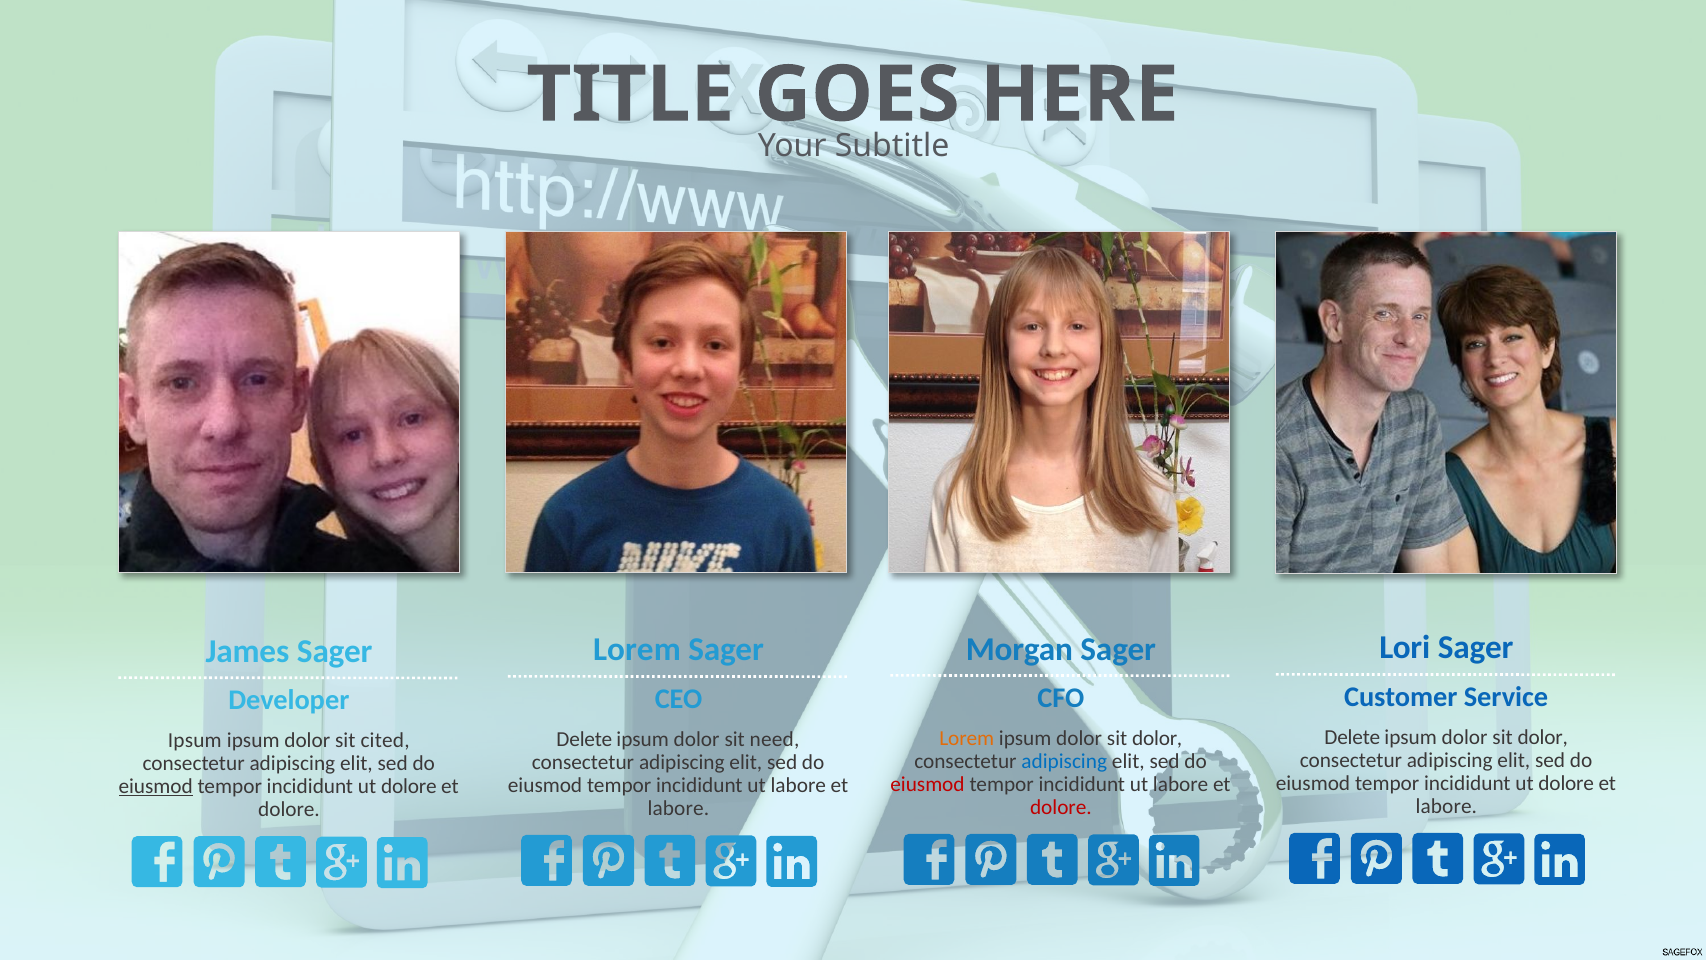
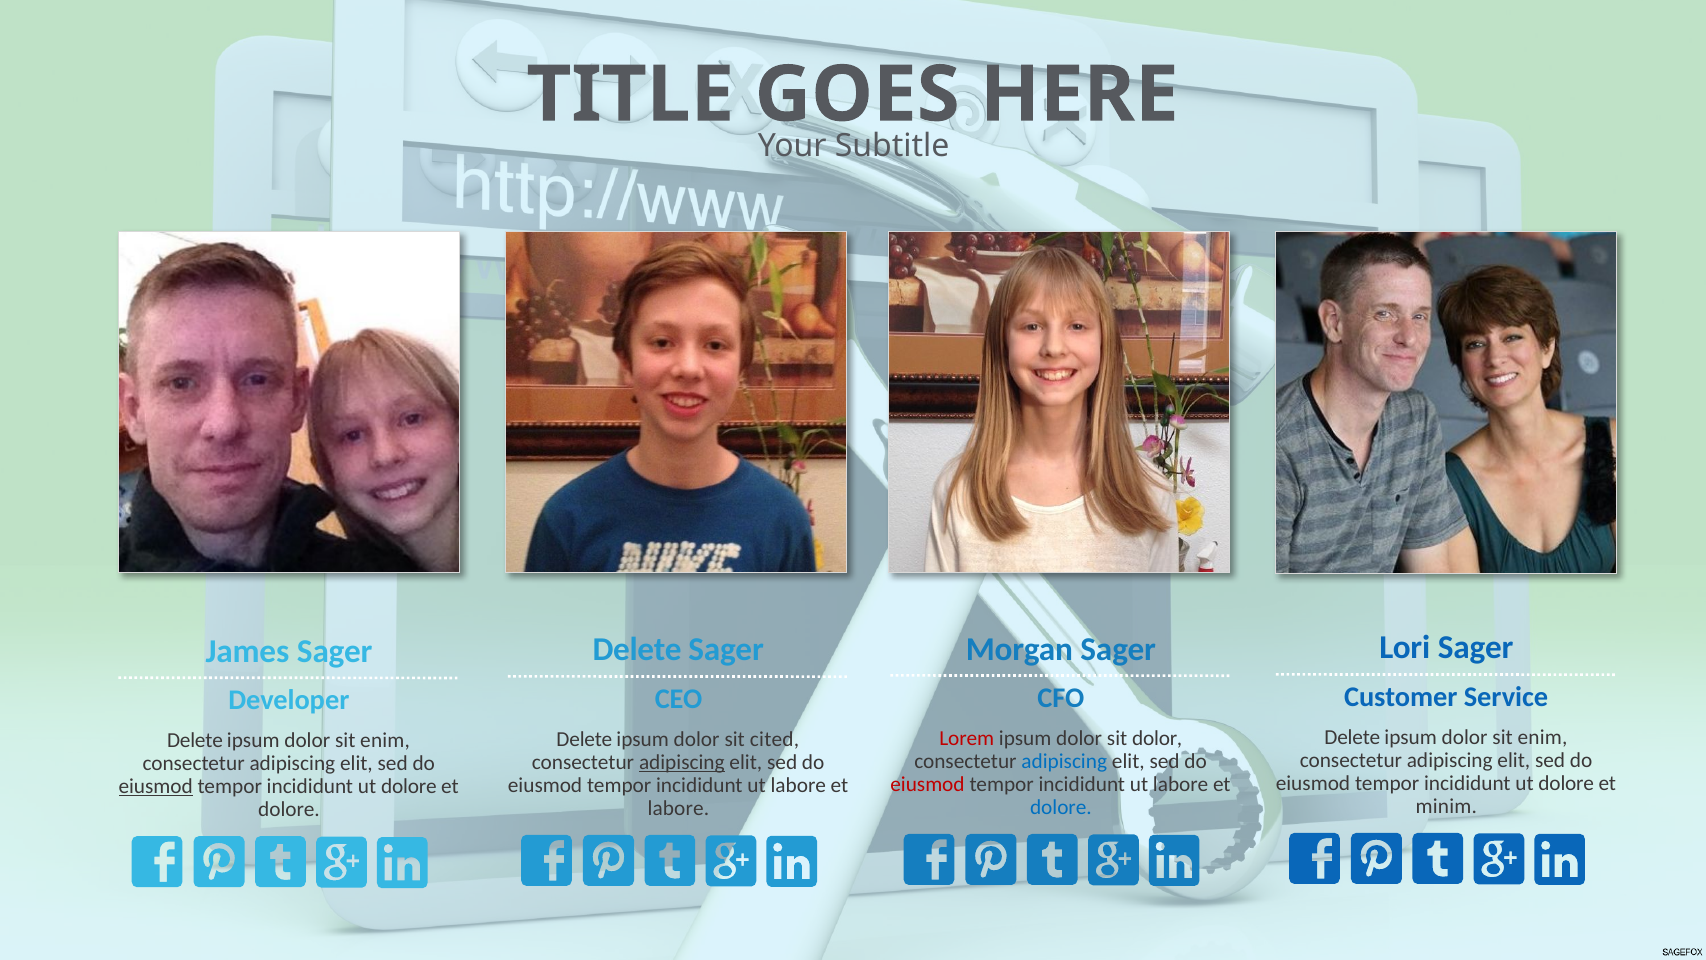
Lorem: Lorem -> Delete (637, 650)
dolor: dolor -> enim (1542, 737)
Lorem colour: orange -> red (967, 738)
need: need -> cited (775, 739)
Ipsum: Ipsum -> Delete (195, 740)
cited: cited -> enim (385, 740)
adipiscing underline: none -> present (682, 762)
labore: labore -> minim (1446, 806)
dolore colour: red -> blue (1061, 807)
